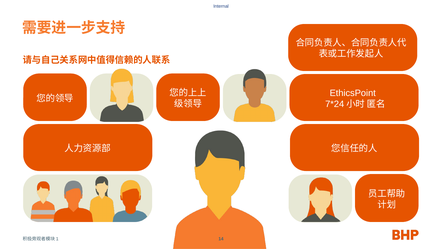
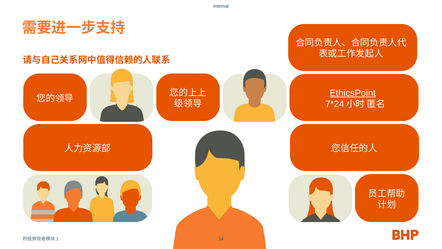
EthicsPoint underline: none -> present (353, 93)
